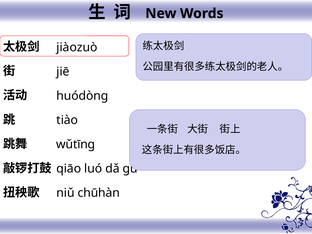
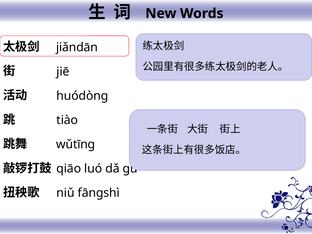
jiàozuò: jiàozuò -> jiǎndān (77, 47)
chūhàn: chūhàn -> fāngshì (99, 193)
